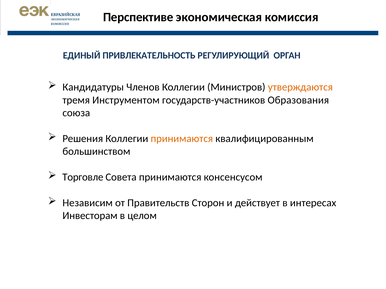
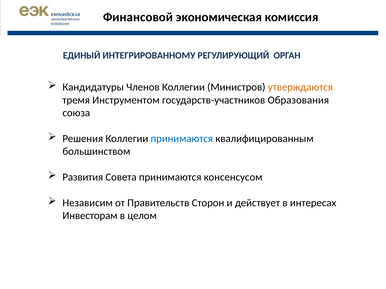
Перспективе: Перспективе -> Финансовой (138, 17)
ПРИВЛЕКАТЕЛЬНОСТЬ: ПРИВЛЕКАТЕЛЬНОСТЬ -> ИНТЕГРИРОВАННОМУ (149, 56)
принимаются colour: orange -> blue (182, 139)
Торговле: Торговле -> Развития (83, 177)
